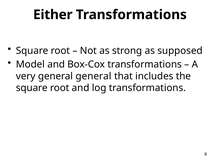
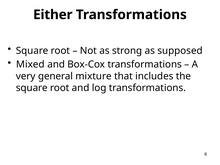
Model: Model -> Mixed (30, 64)
general general: general -> mixture (94, 76)
